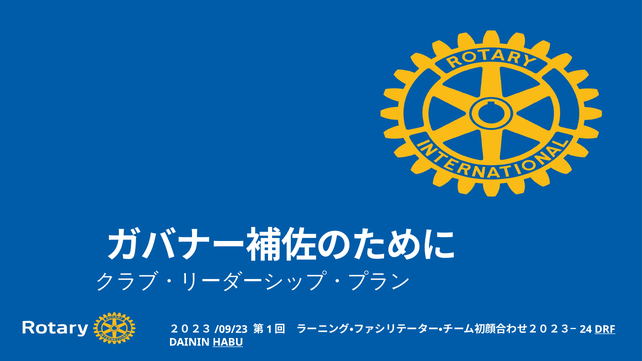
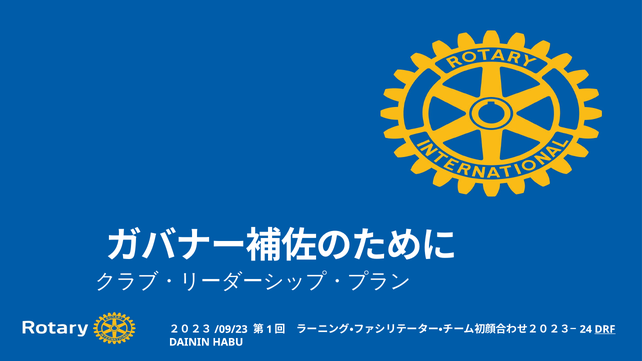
HABU underline: present -> none (228, 342)
